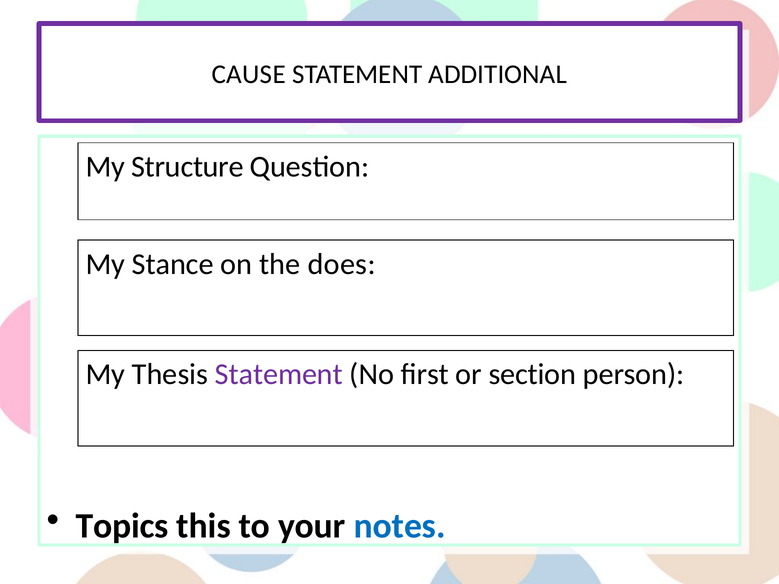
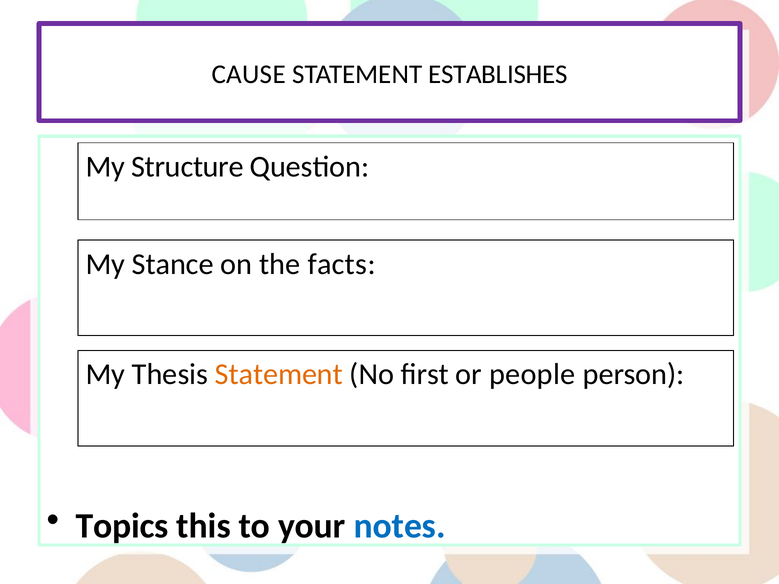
ADDITIONAL: ADDITIONAL -> ESTABLISHES (498, 75)
does: does -> facts (342, 264)
Statement colour: purple -> orange (279, 375)
section: section -> people (532, 375)
